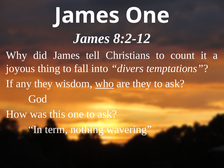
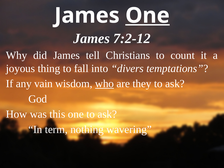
One underline: none -> present (147, 16)
8:2-12: 8:2-12 -> 7:2-12 (132, 39)
any they: they -> vain (44, 84)
